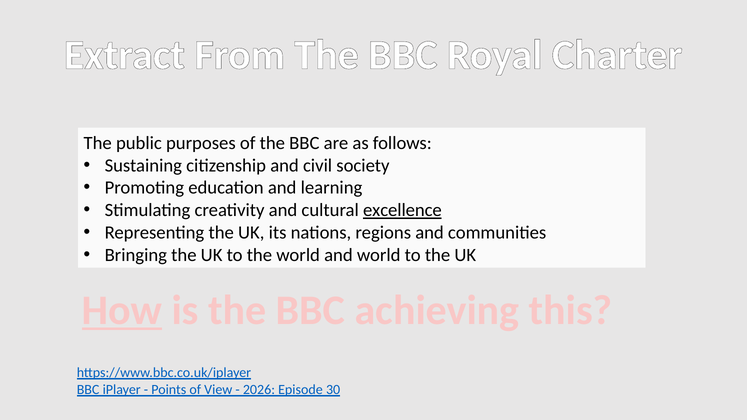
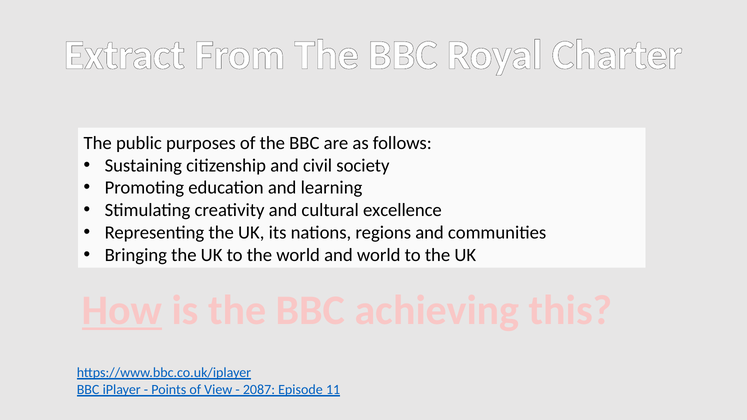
excellence underline: present -> none (402, 210)
2026: 2026 -> 2087 (259, 390)
30: 30 -> 11 (333, 390)
